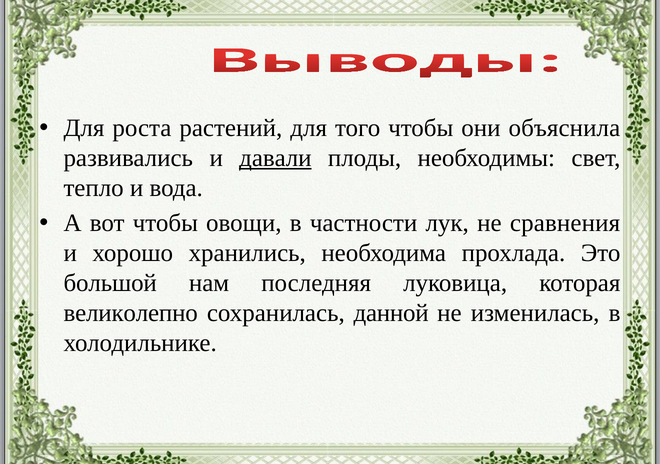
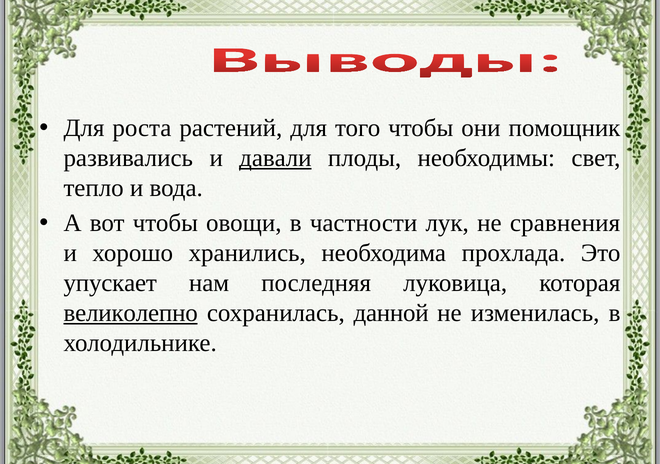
объяснила: объяснила -> помощник (564, 128)
большой: большой -> упускает (110, 283)
великолепно underline: none -> present (131, 313)
